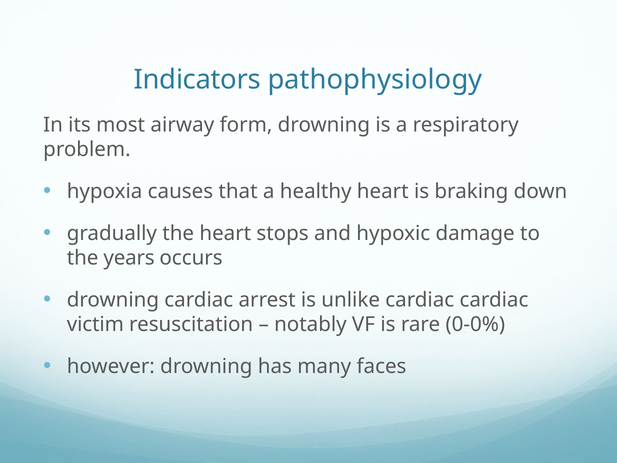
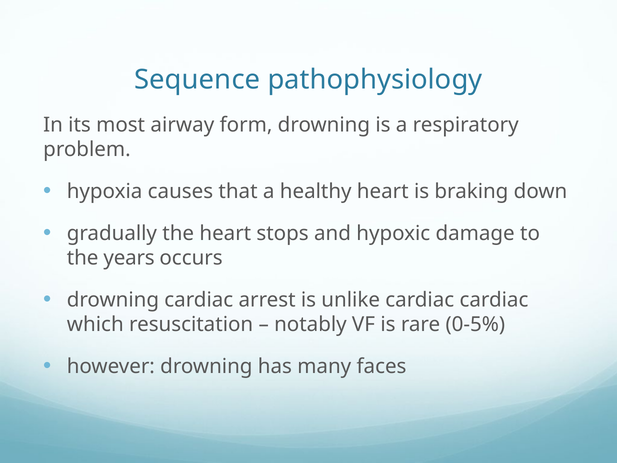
Indicators: Indicators -> Sequence (197, 80)
victim: victim -> which (95, 324)
0-0%: 0-0% -> 0-5% (475, 324)
